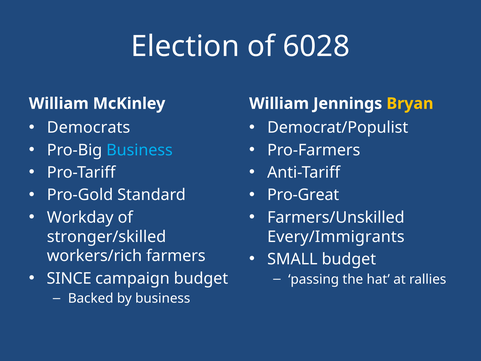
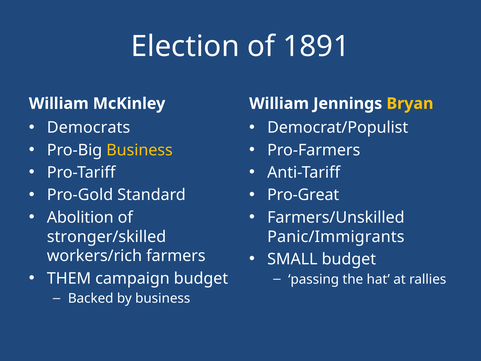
6028: 6028 -> 1891 (316, 47)
Business colour: light blue -> yellow (140, 150)
Workday: Workday -> Abolition (80, 217)
Every/Immigrants: Every/Immigrants -> Panic/Immigrants (336, 237)
SINCE: SINCE -> THEM (69, 278)
